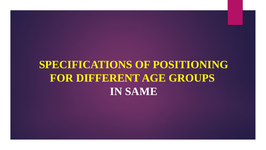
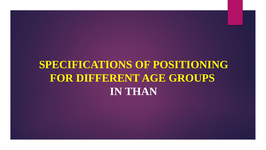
SAME: SAME -> THAN (141, 91)
